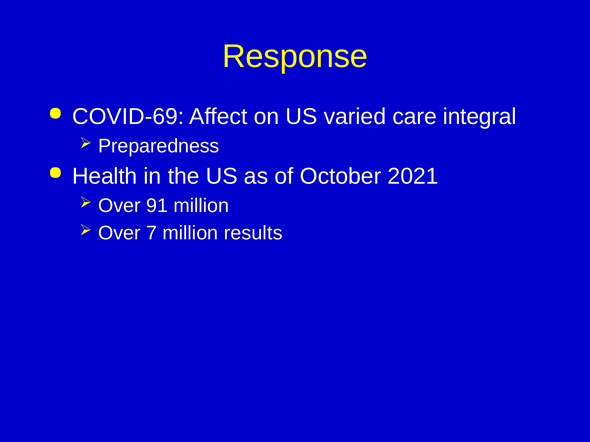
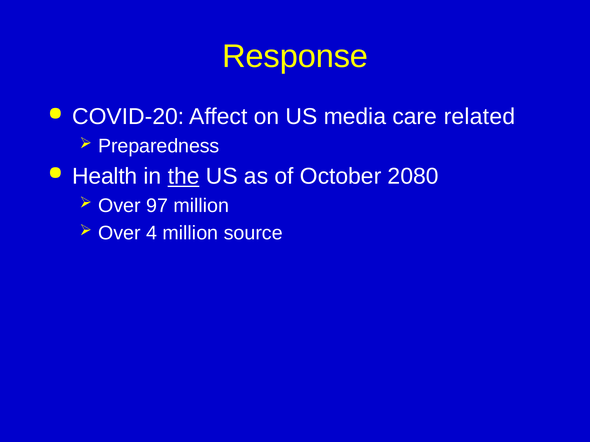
COVID-69: COVID-69 -> COVID-20 (128, 117)
varied: varied -> media (355, 117)
integral: integral -> related (479, 117)
the underline: none -> present (184, 177)
2021: 2021 -> 2080 (413, 177)
91: 91 -> 97 (157, 206)
7: 7 -> 4 (152, 233)
results: results -> source (253, 233)
